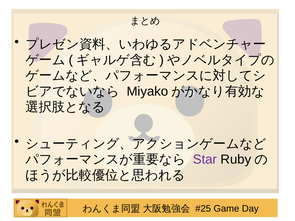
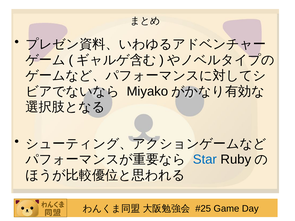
Star colour: purple -> blue (205, 160)
